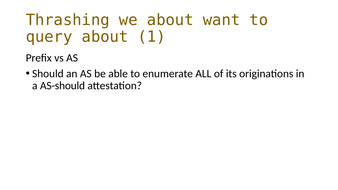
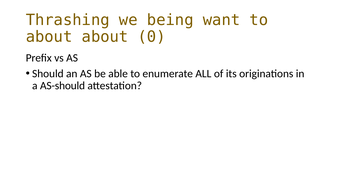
we about: about -> being (170, 20)
query: query -> about (49, 37)
1: 1 -> 0 (152, 37)
